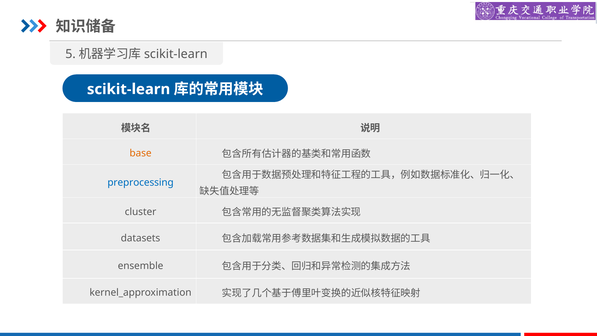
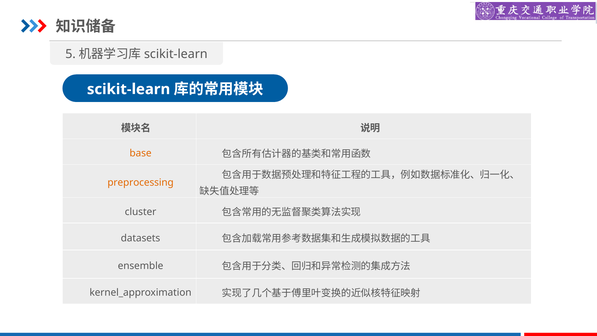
preprocessing colour: blue -> orange (141, 182)
